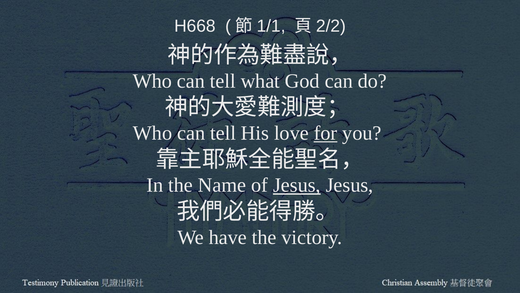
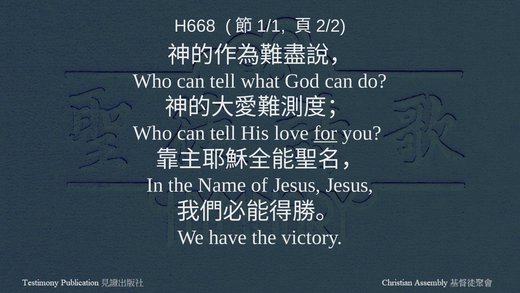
Jesus underline: present -> none (297, 185)
